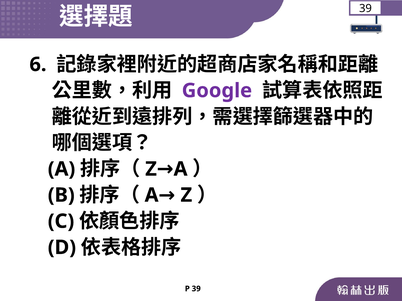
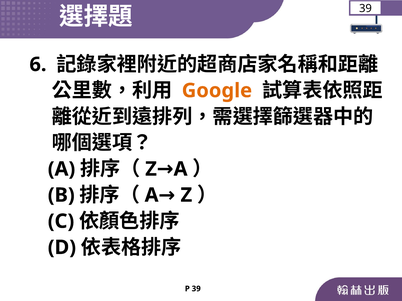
Google colour: purple -> orange (217, 91)
